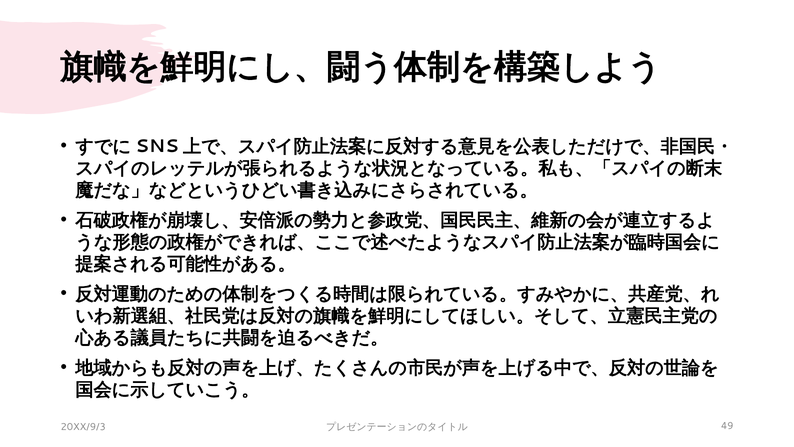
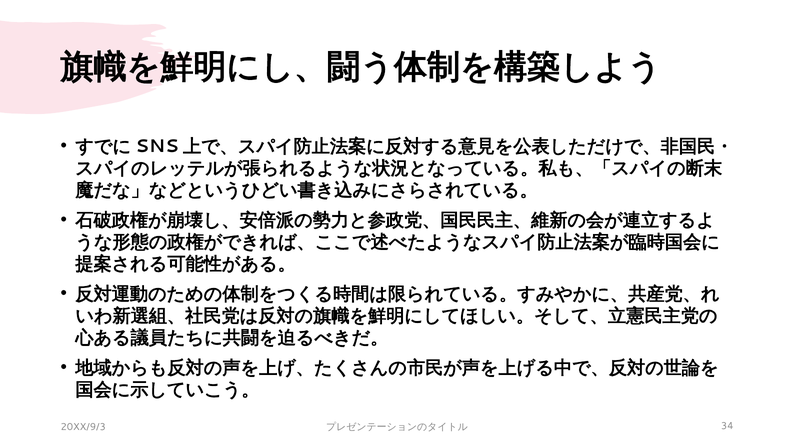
49: 49 -> 34 (727, 425)
